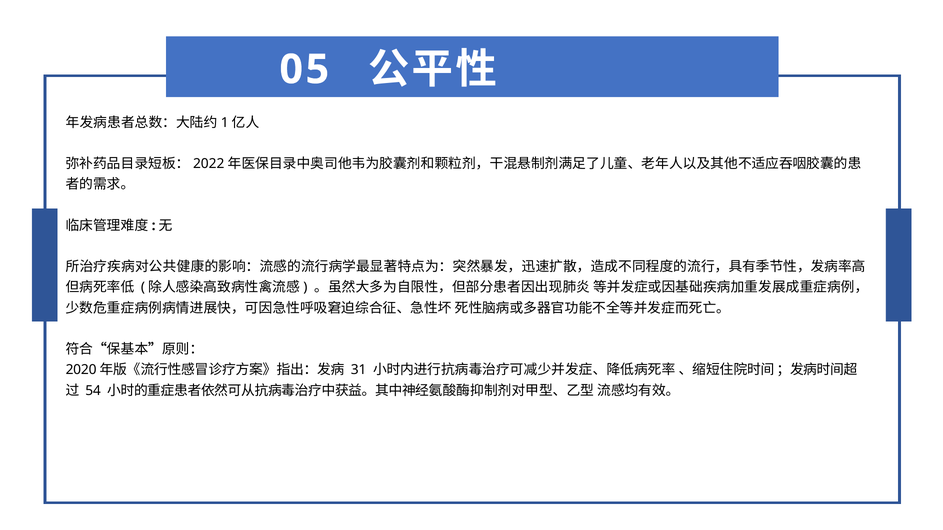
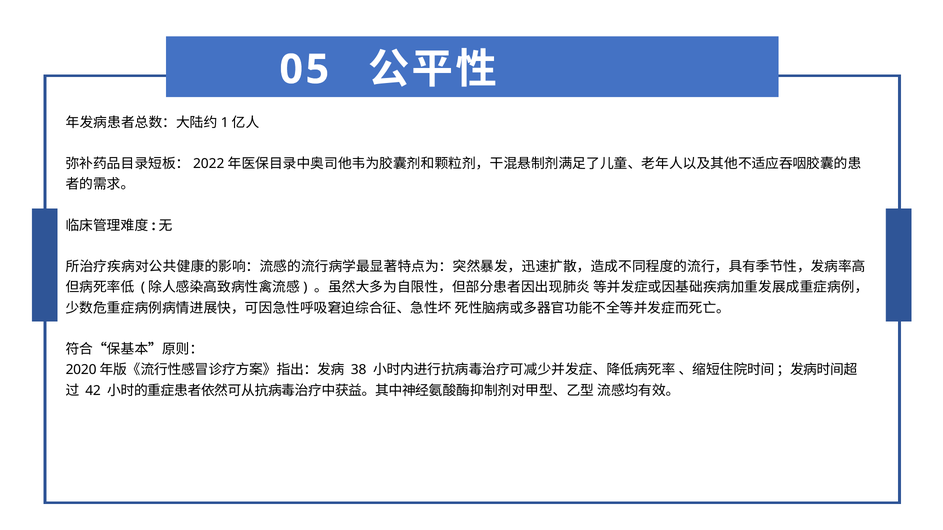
31: 31 -> 38 (359, 370)
54: 54 -> 42 (93, 391)
